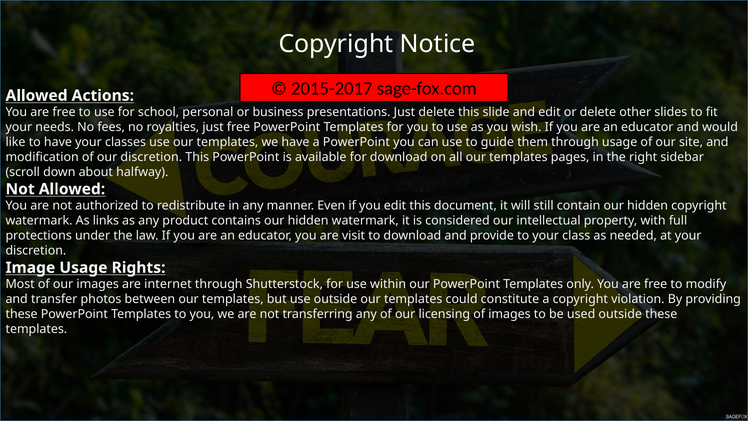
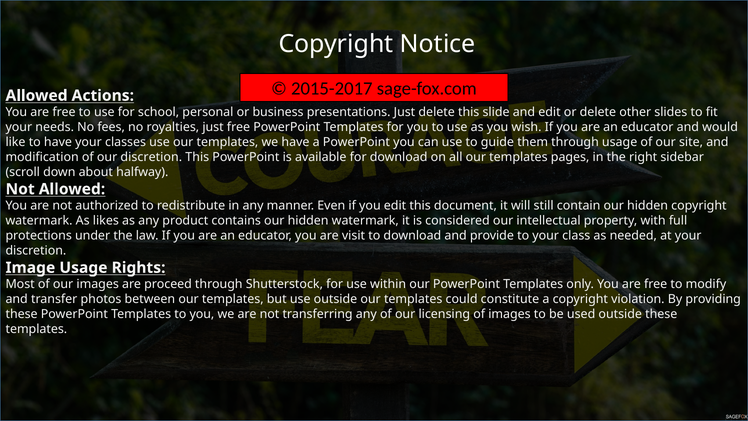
links: links -> likes (106, 221)
internet: internet -> proceed (168, 284)
